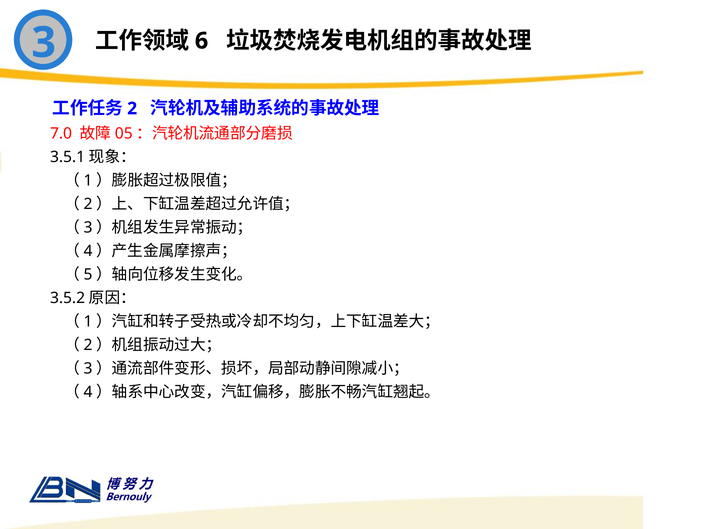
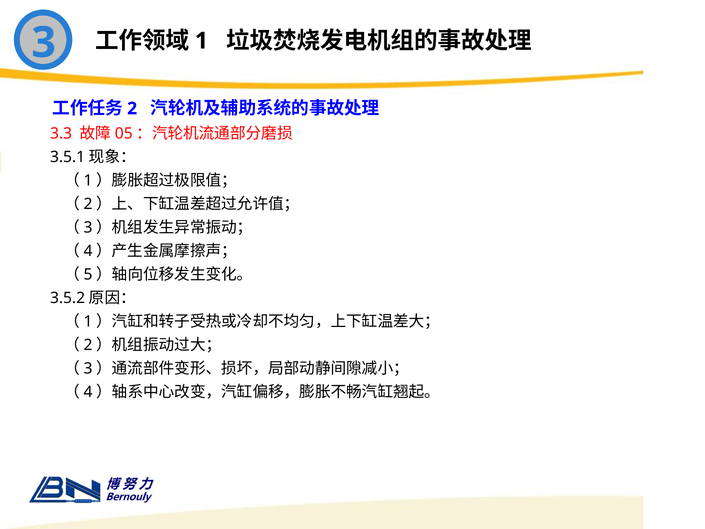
6: 6 -> 1 (202, 41)
7.0: 7.0 -> 3.3 (61, 134)
